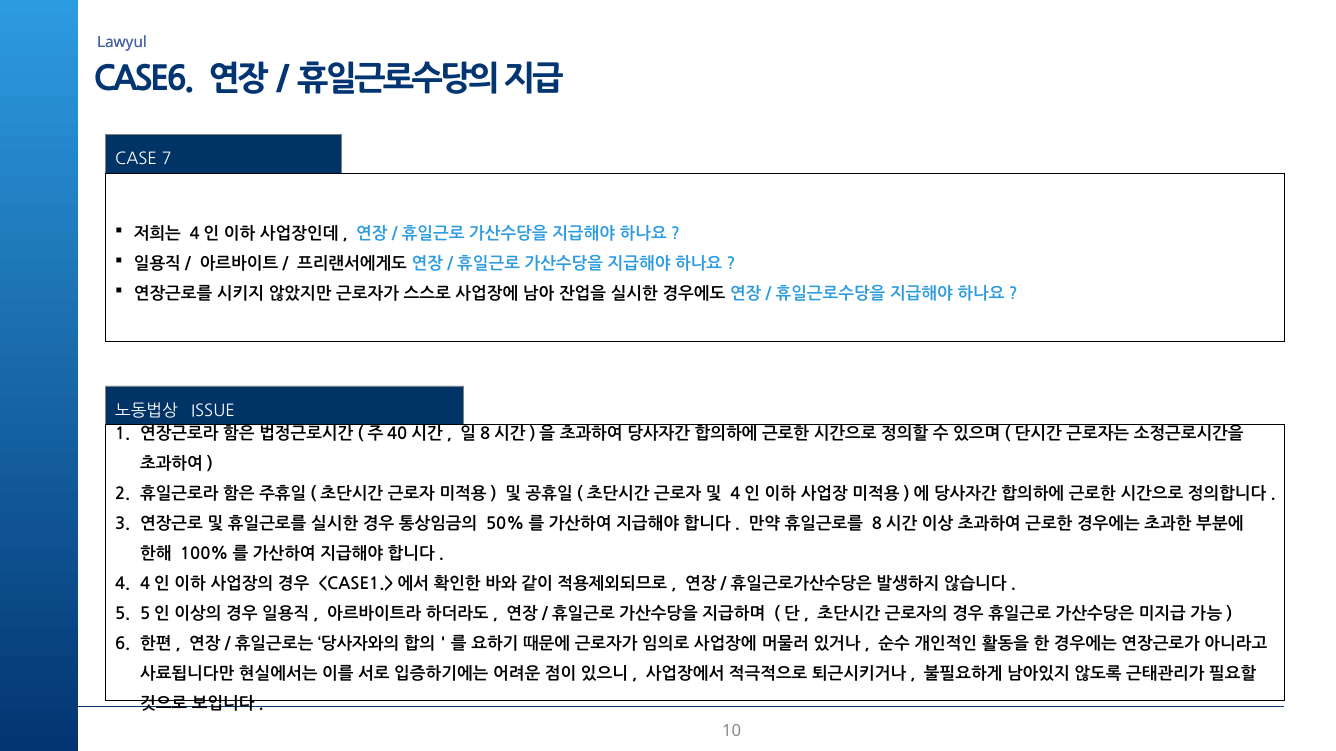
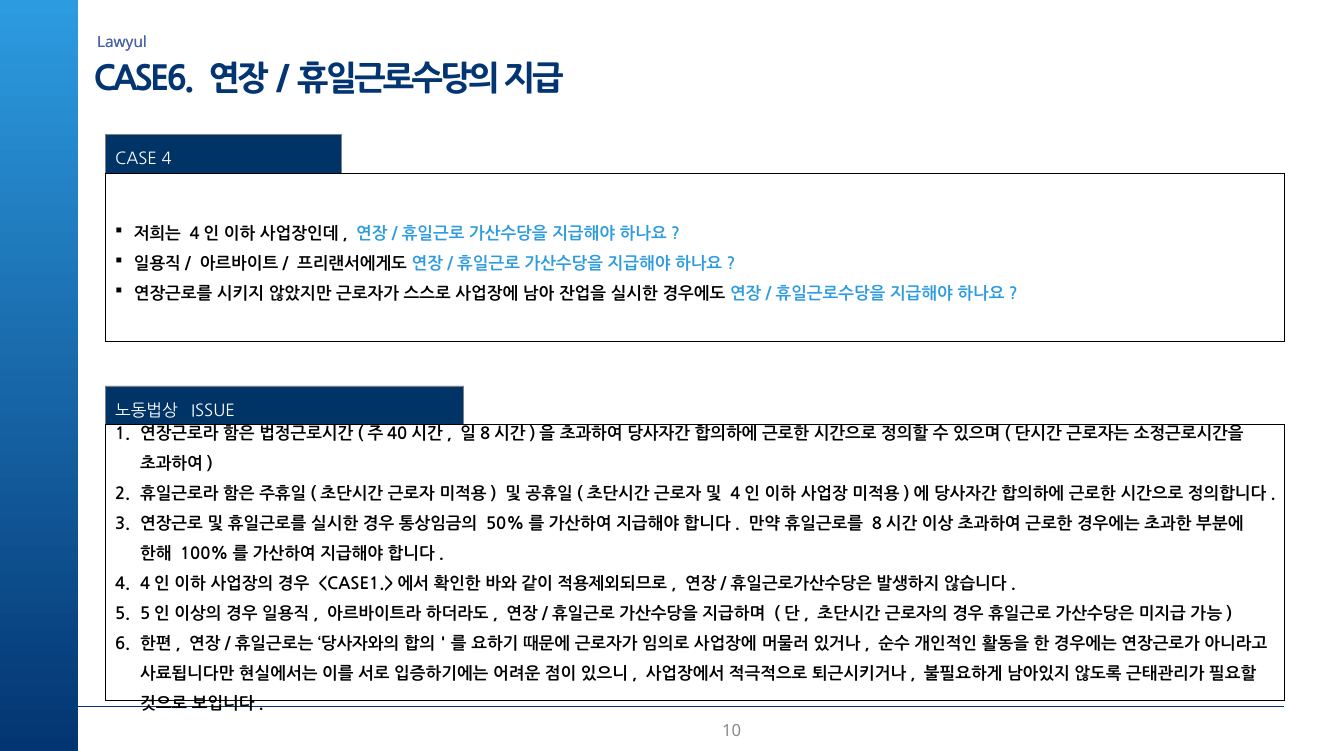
CASE 7: 7 -> 4 (167, 159)
